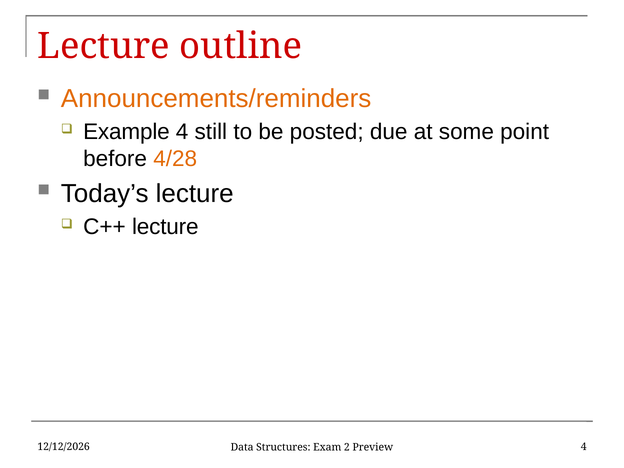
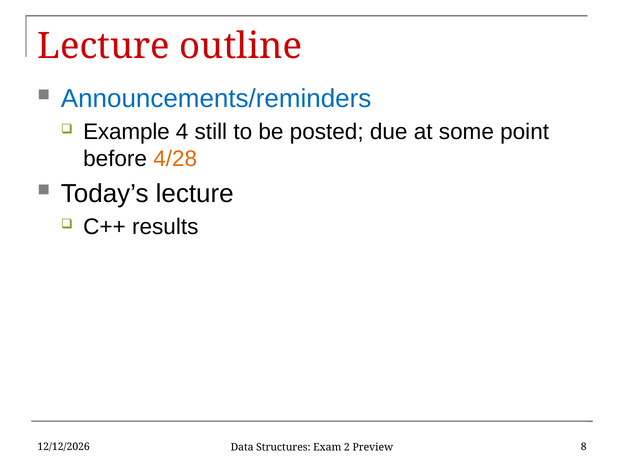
Announcements/reminders colour: orange -> blue (216, 99)
C++ lecture: lecture -> results (165, 227)
4: 4 -> 8 (584, 447)
